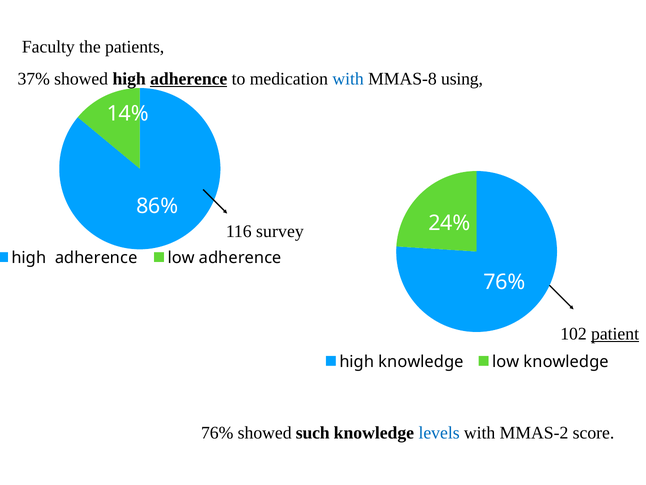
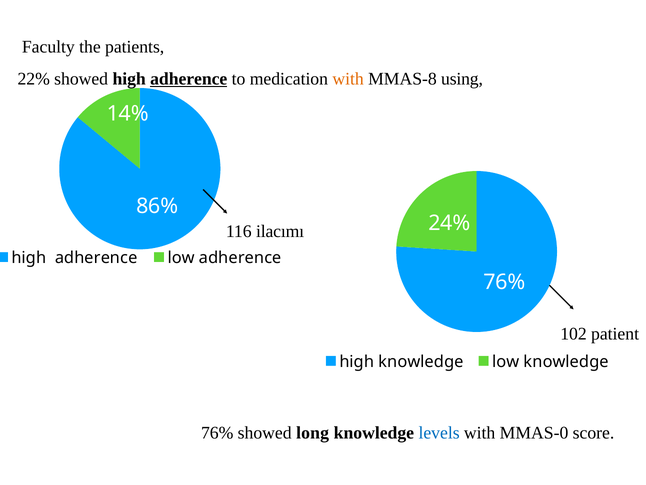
37%: 37% -> 22% (34, 79)
with colour: blue -> orange (348, 79)
survey: survey -> ilacımı (280, 231)
patient underline: present -> none (615, 333)
such: such -> long (313, 433)
MMAS-2: MMAS-2 -> MMAS-0 (534, 433)
